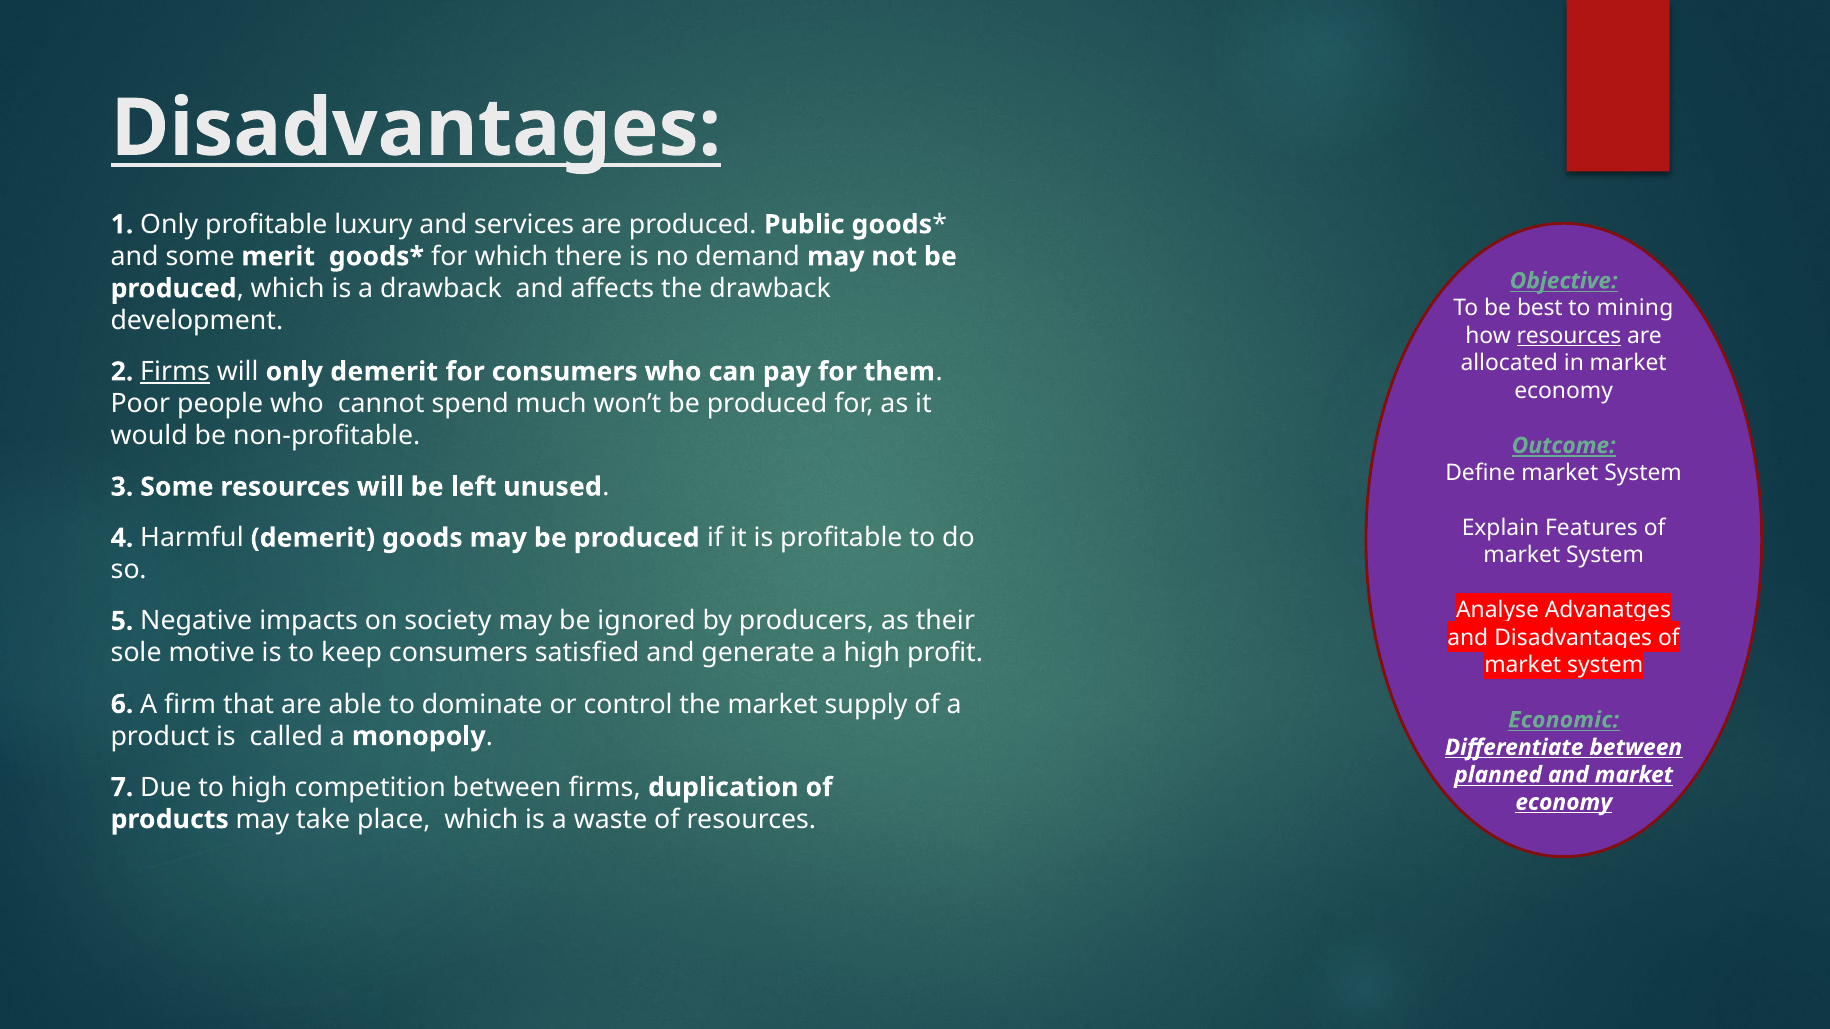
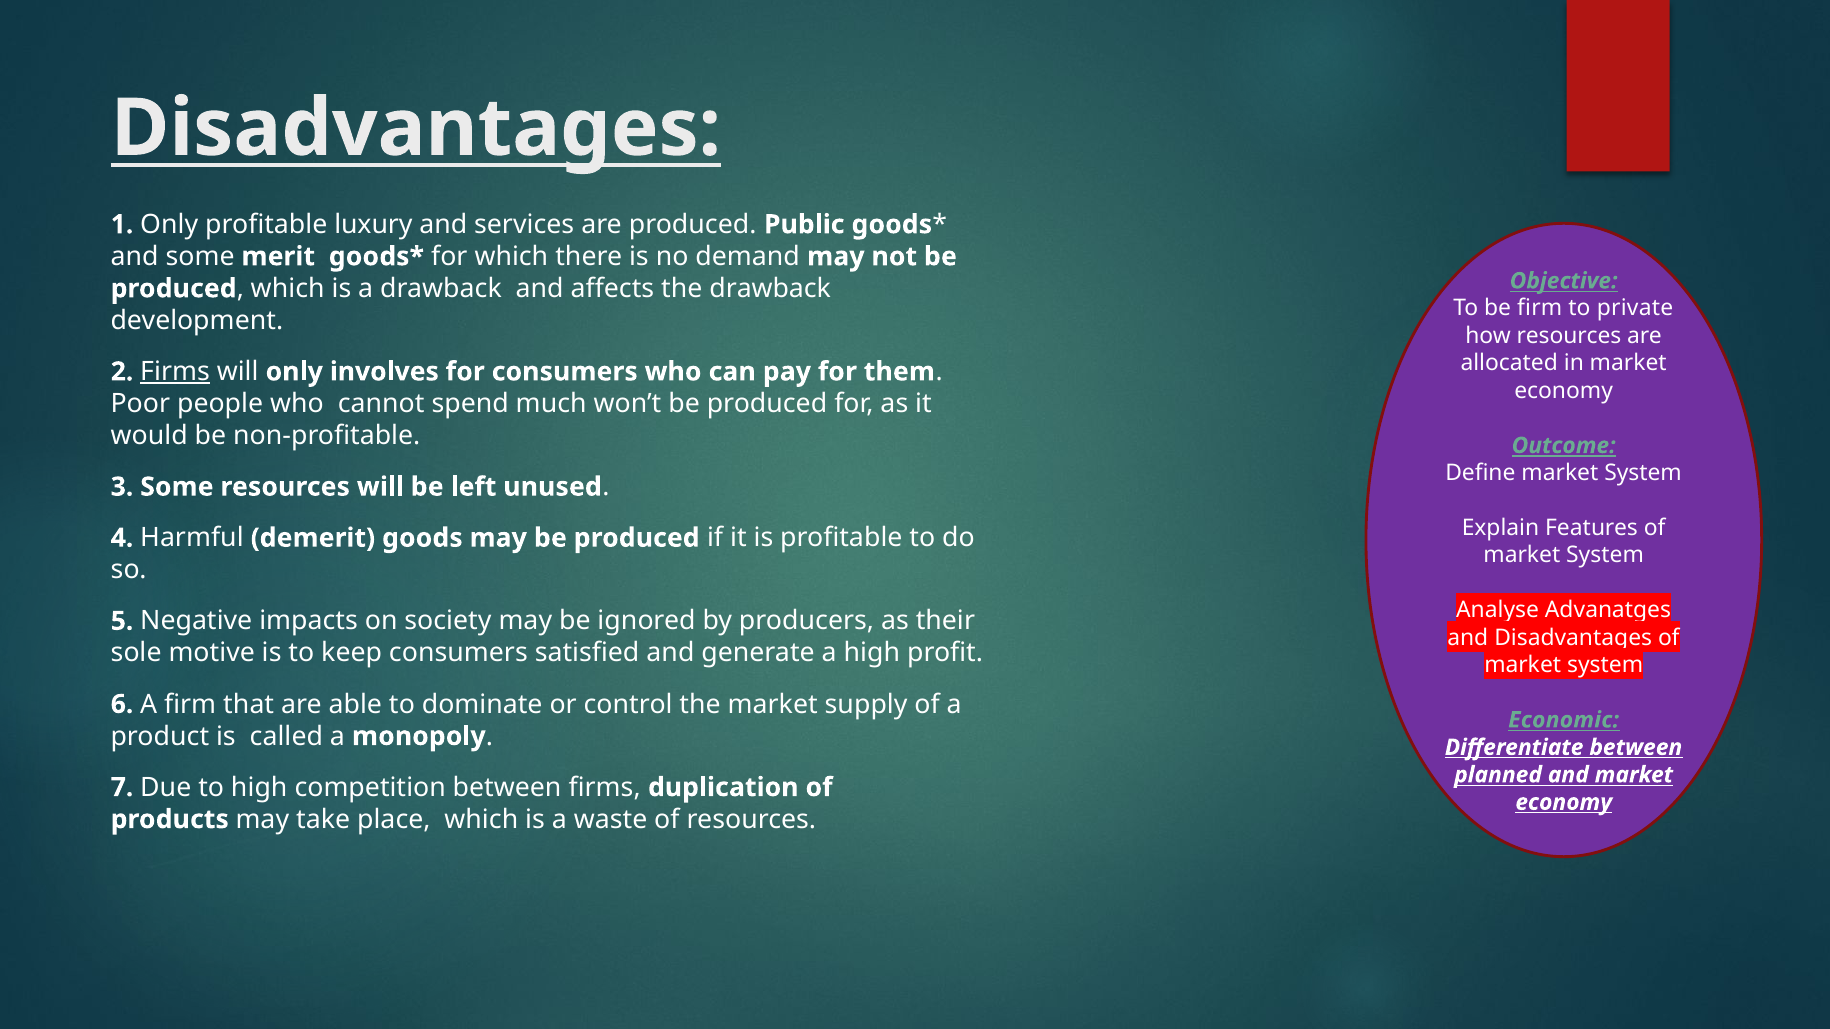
be best: best -> firm (1540, 308)
mining: mining -> private (1635, 308)
resources underline: present -> none (1569, 336)
only demerit: demerit -> involves (384, 372)
